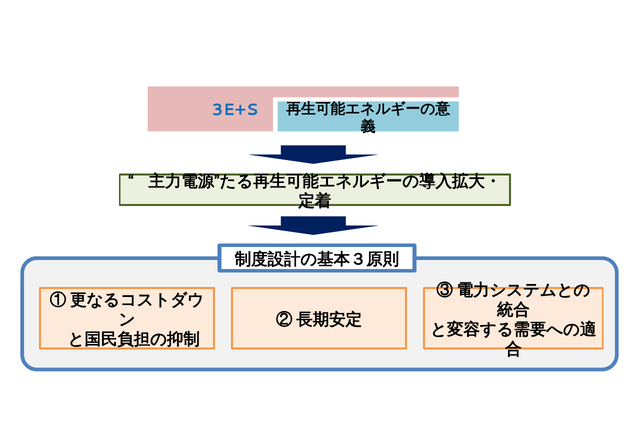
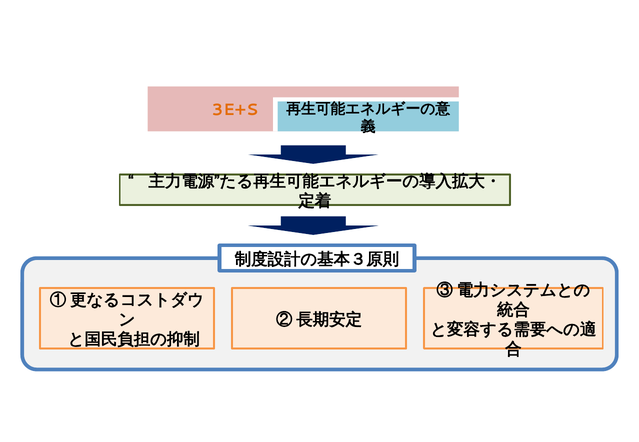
3E+S colour: blue -> orange (235, 110)
